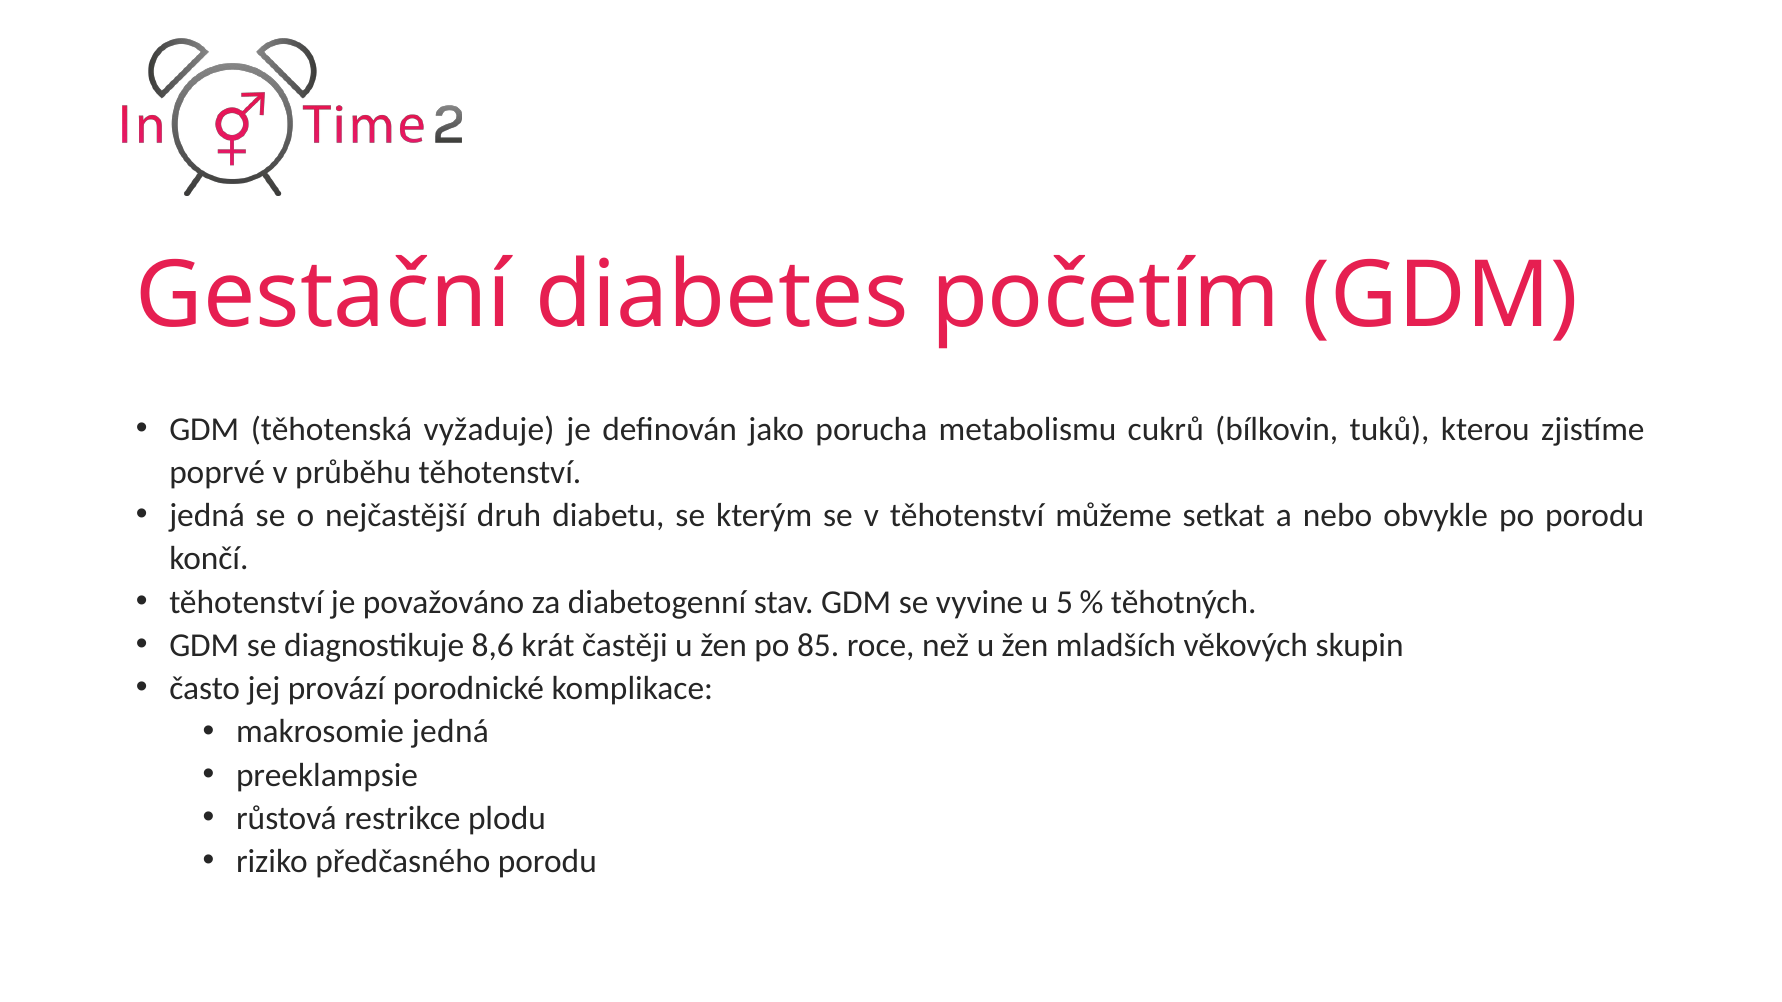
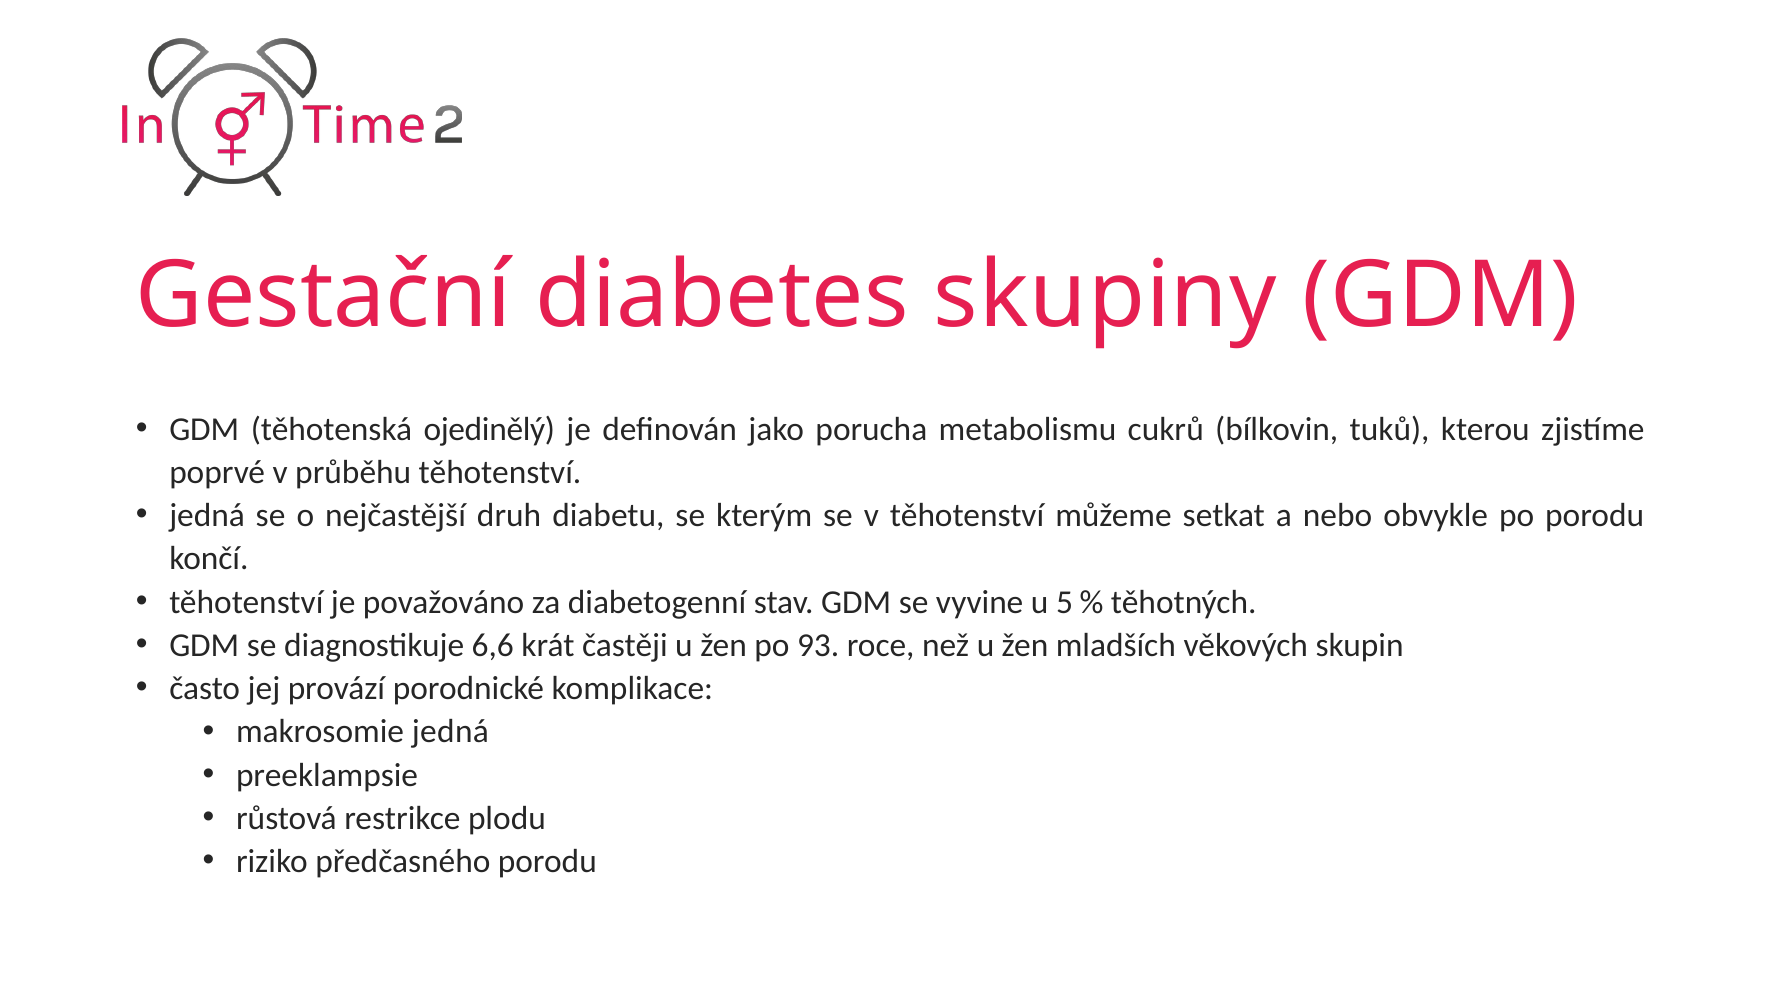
početím: početím -> skupiny (1105, 296)
vyžaduje: vyžaduje -> ojedinělý (489, 429)
8,6: 8,6 -> 6,6 (493, 646)
85: 85 -> 93 (818, 646)
